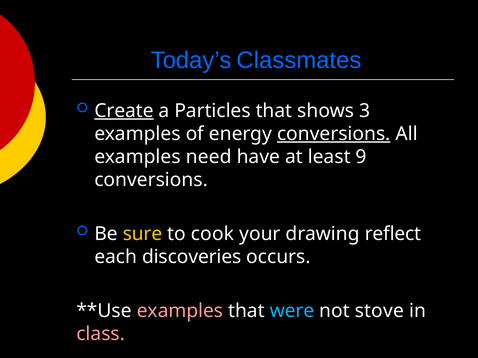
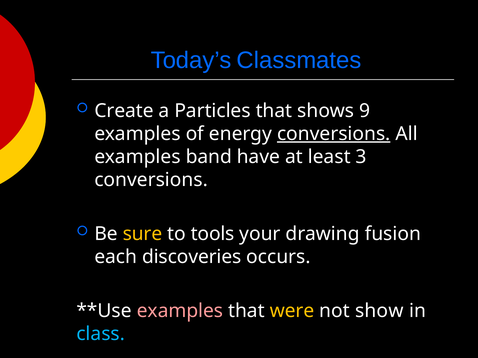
Create underline: present -> none (124, 111)
3: 3 -> 9 (365, 111)
need: need -> band (209, 157)
9: 9 -> 3 (361, 157)
cook: cook -> tools (213, 234)
reflect: reflect -> fusion (393, 234)
were colour: light blue -> yellow (292, 311)
stove: stove -> show (379, 311)
class colour: pink -> light blue (101, 334)
